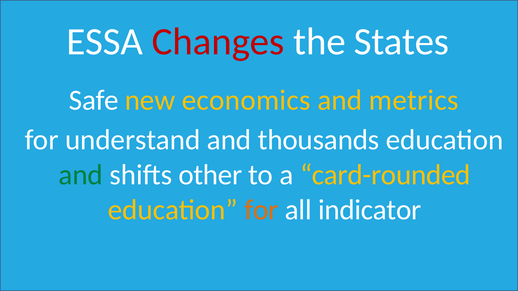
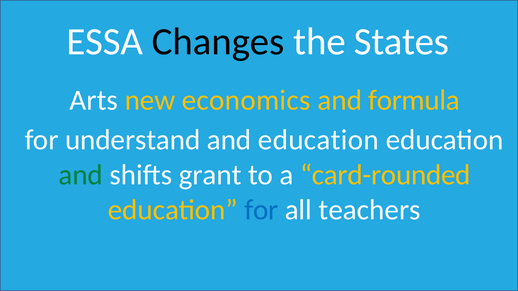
Changes colour: red -> black (218, 42)
Safe: Safe -> Arts (94, 100)
metrics: metrics -> formula (414, 100)
and thousands: thousands -> education (318, 140)
other: other -> grant (210, 175)
for colour: orange -> blue (261, 210)
indicator: indicator -> teachers (370, 210)
